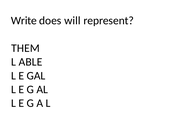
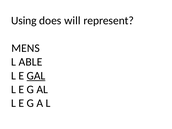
Write: Write -> Using (24, 21)
THEM: THEM -> MENS (26, 48)
GAL underline: none -> present (36, 76)
